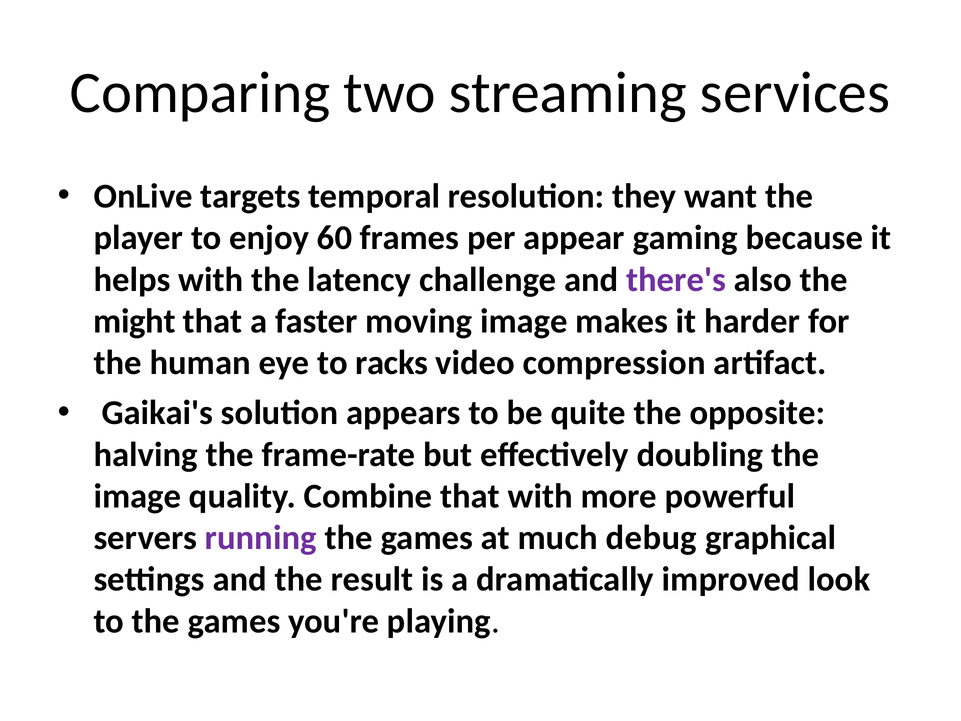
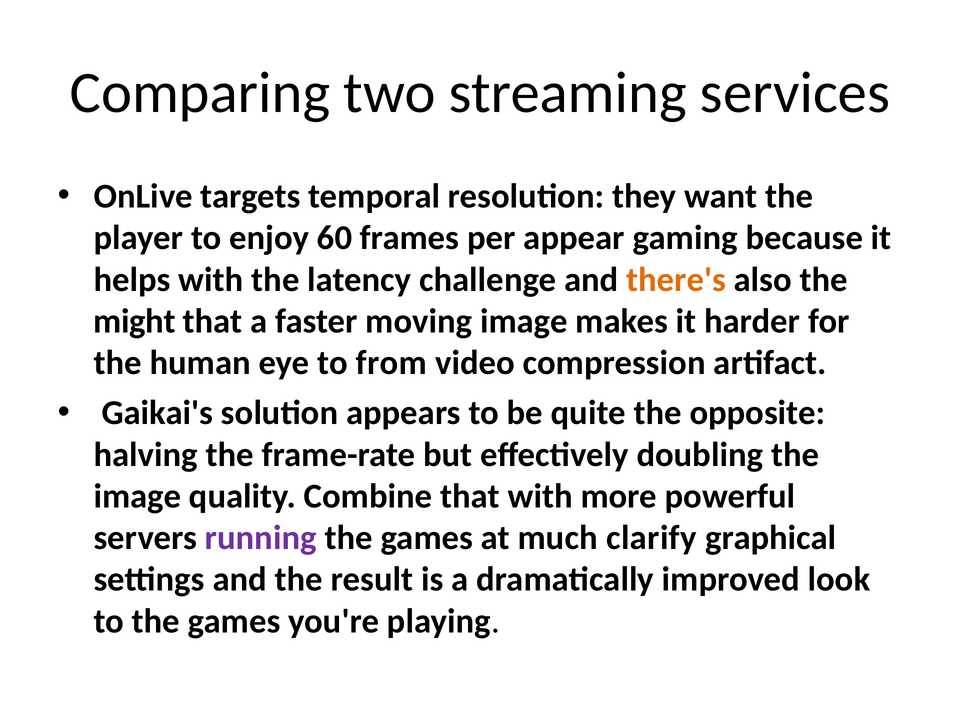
there's colour: purple -> orange (676, 279)
racks: racks -> from (391, 363)
debug: debug -> clarify (651, 538)
